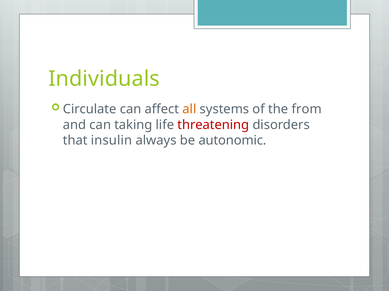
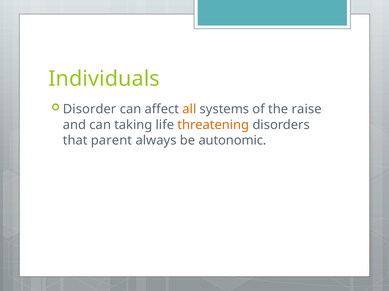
Circulate: Circulate -> Disorder (90, 109)
from: from -> raise (307, 109)
threatening colour: red -> orange (213, 125)
insulin: insulin -> parent (112, 141)
